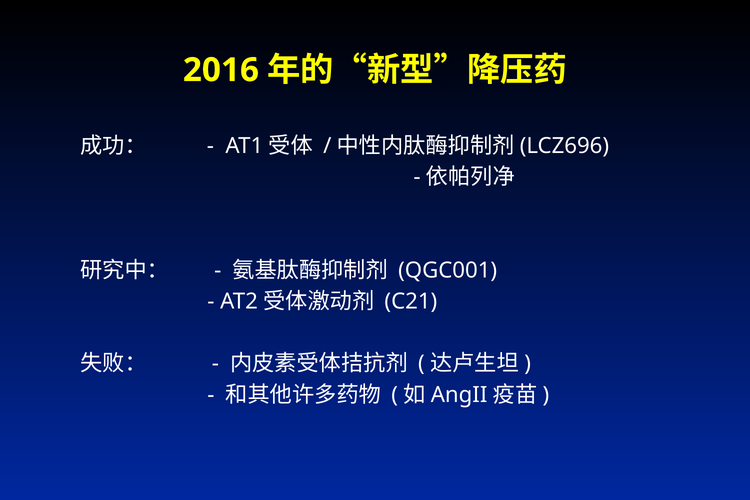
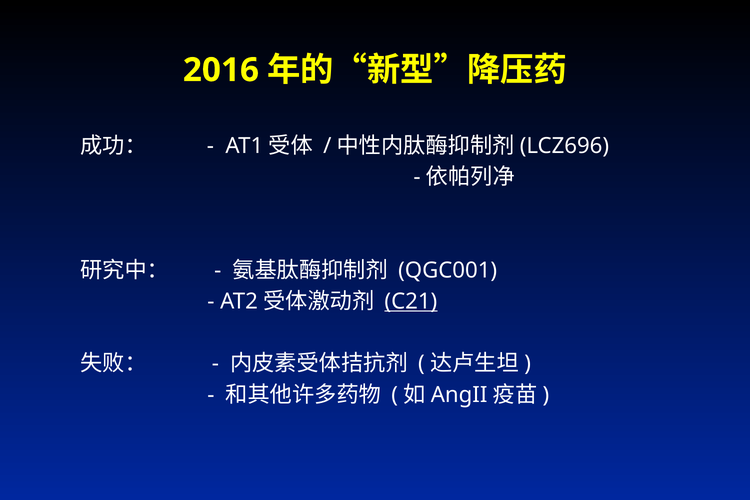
C21 underline: none -> present (411, 301)
